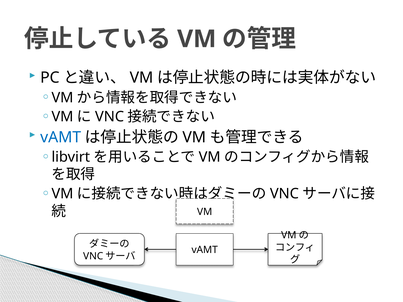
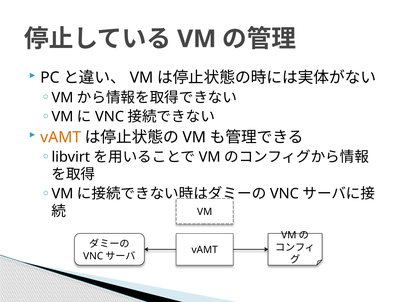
vAMT colour: blue -> orange (61, 137)
